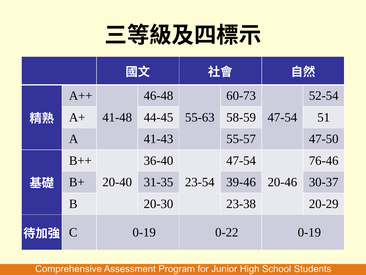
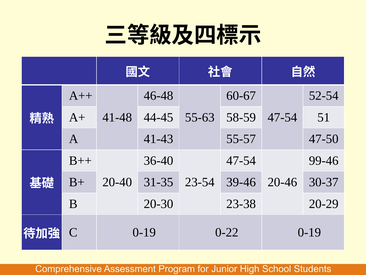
60-73: 60-73 -> 60-67 (241, 96)
76-46: 76-46 -> 99-46 (324, 160)
